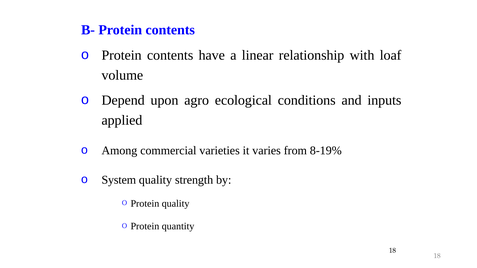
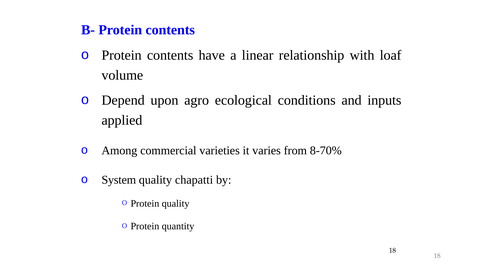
8-19%: 8-19% -> 8-70% (326, 151)
strength: strength -> chapatti (194, 180)
